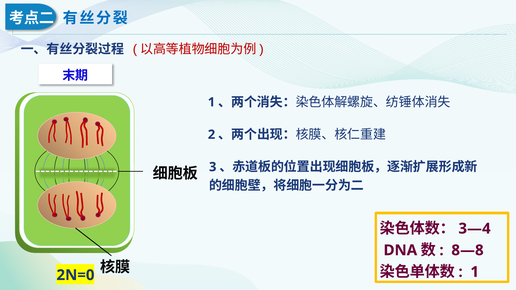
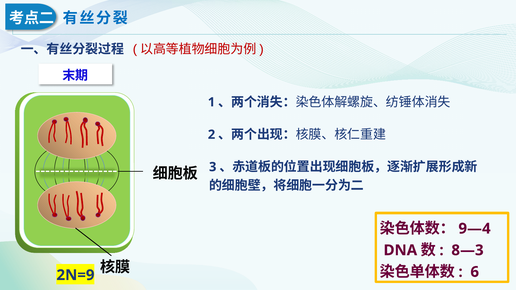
3—4: 3—4 -> 9—4 (475, 229)
8—8: 8—8 -> 8—3 (467, 250)
1: 1 -> 6 (475, 272)
2N=0: 2N=0 -> 2N=9 (75, 275)
